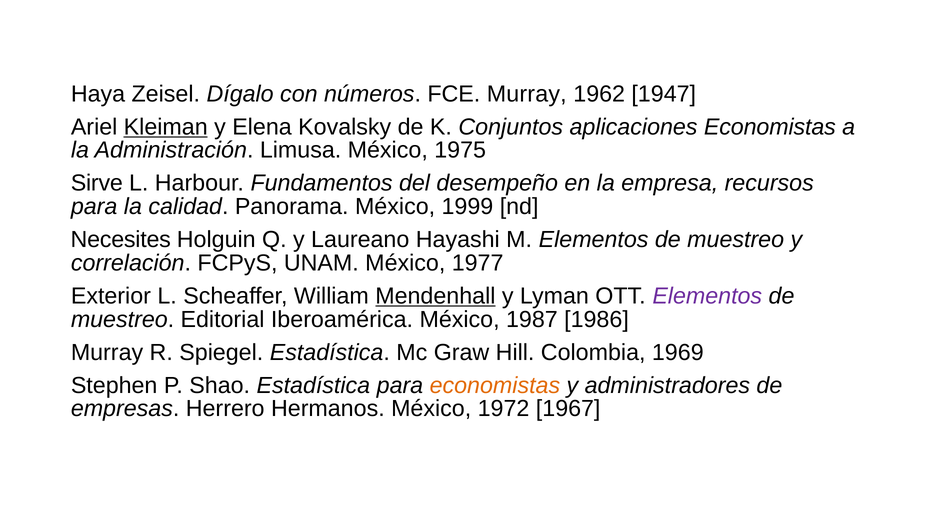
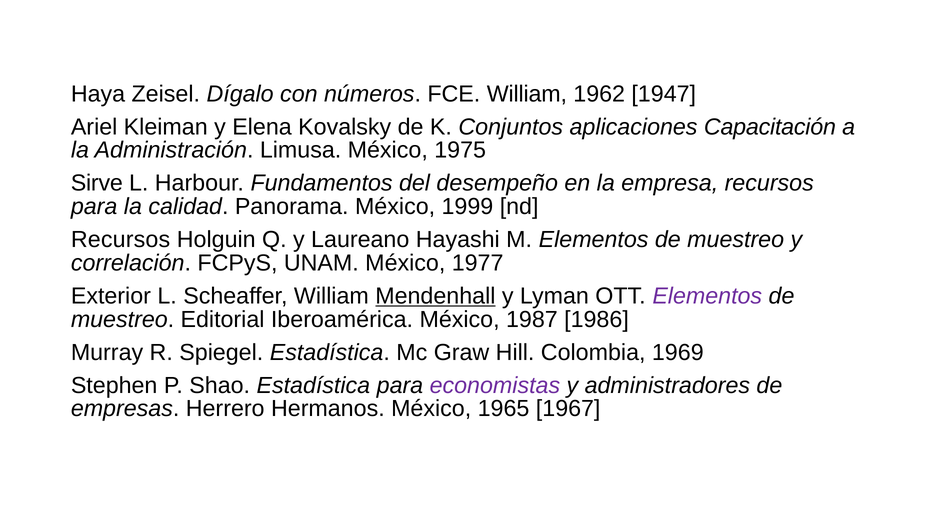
FCE Murray: Murray -> William (527, 94)
Kleiman underline: present -> none (166, 127)
aplicaciones Economistas: Economistas -> Capacitación (770, 127)
Necesites: Necesites -> Recursos (121, 240)
economistas colour: orange -> purple (495, 386)
1972: 1972 -> 1965 (504, 409)
